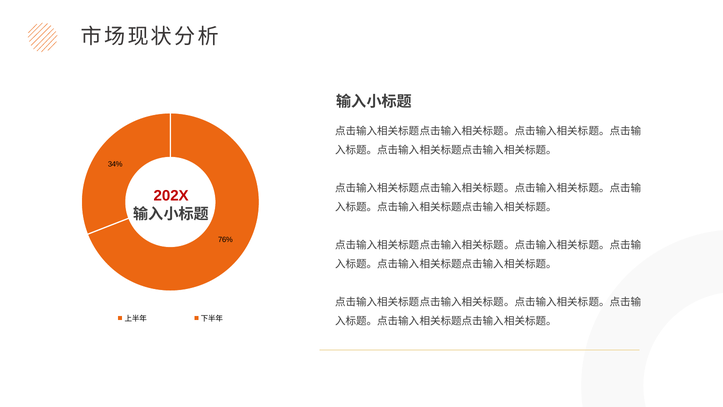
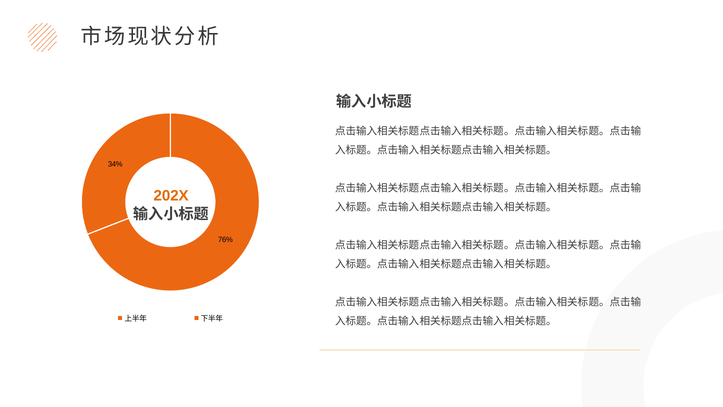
202X colour: red -> orange (171, 196)
